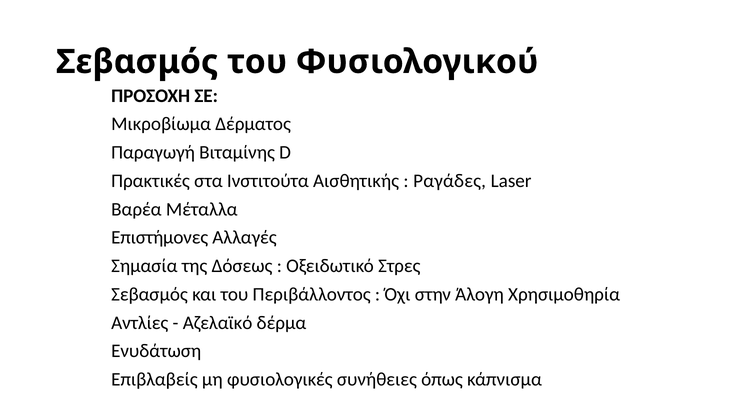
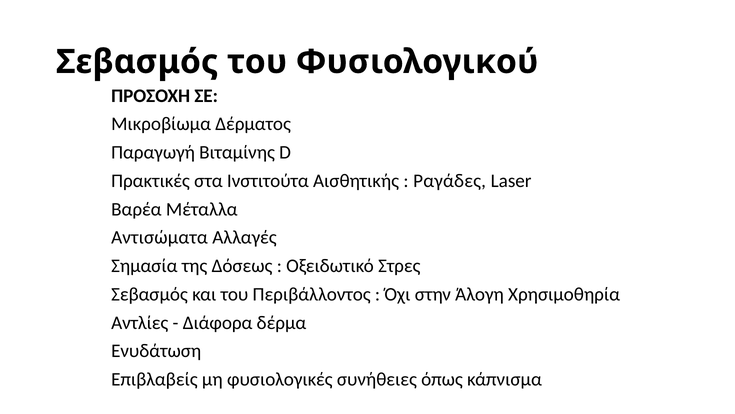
Επιστήμονες: Επιστήμονες -> Αντισώματα (159, 237)
Αζελαϊκό: Αζελαϊκό -> Διάφορα (218, 322)
